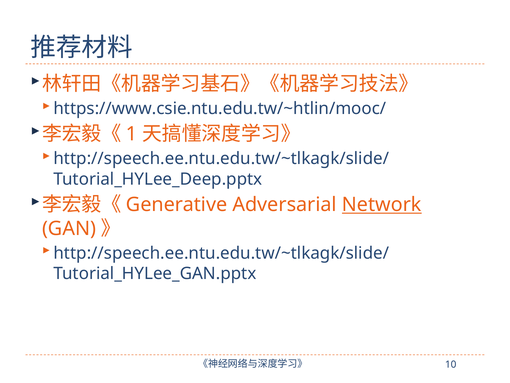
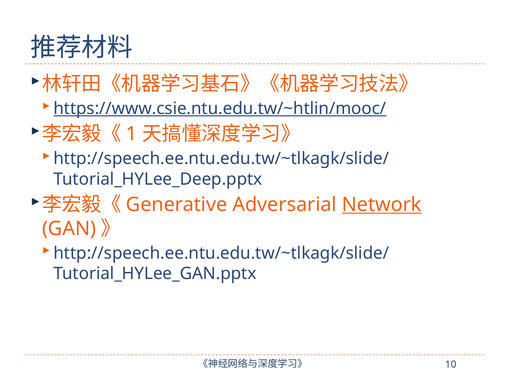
https://www.csie.ntu.edu.tw/~htlin/mooc/ underline: none -> present (220, 108)
